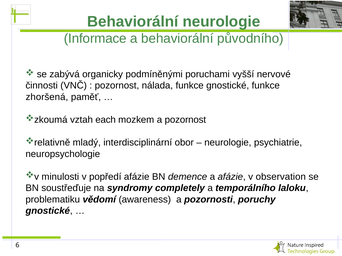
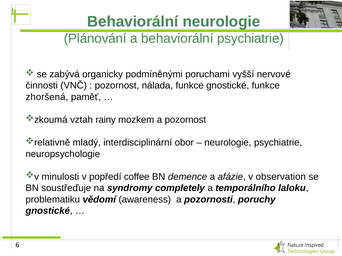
Informace: Informace -> Plánování (95, 39)
behaviorální původního: původního -> psychiatrie (250, 39)
each: each -> rainy (106, 120)
popředí afázie: afázie -> coffee (137, 177)
